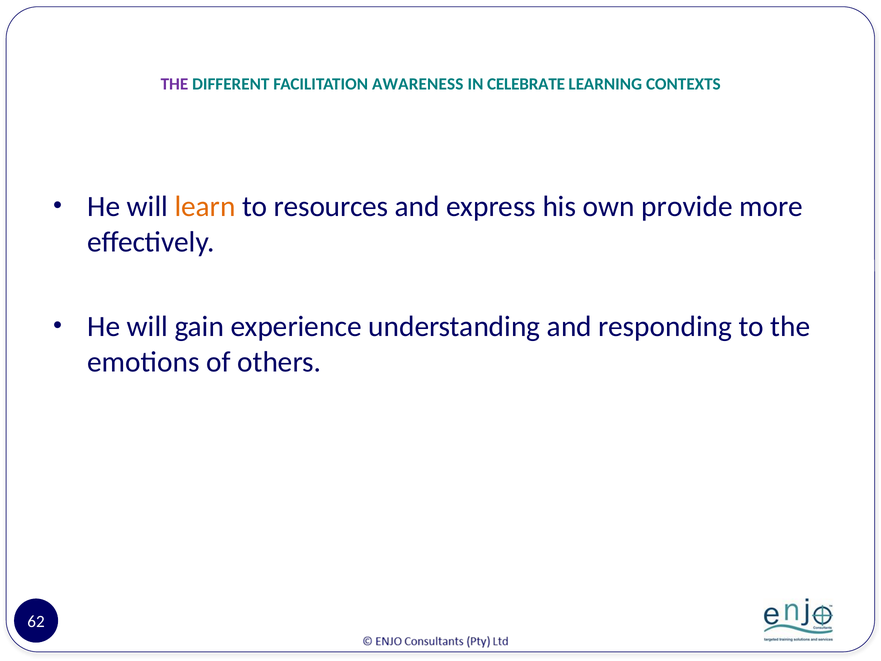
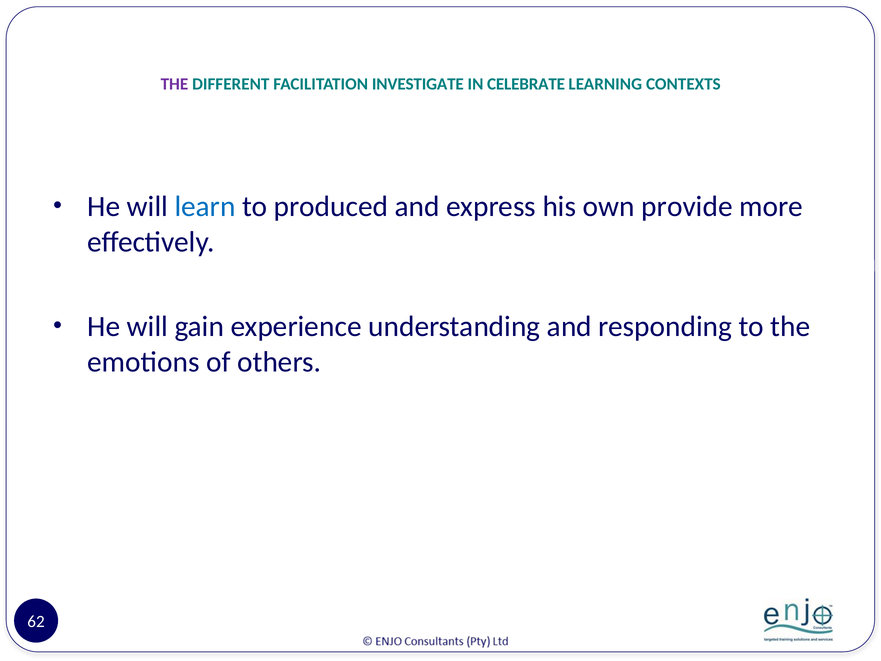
AWARENESS: AWARENESS -> INVESTIGATE (418, 84)
learn colour: orange -> blue (205, 207)
resources: resources -> produced (331, 207)
